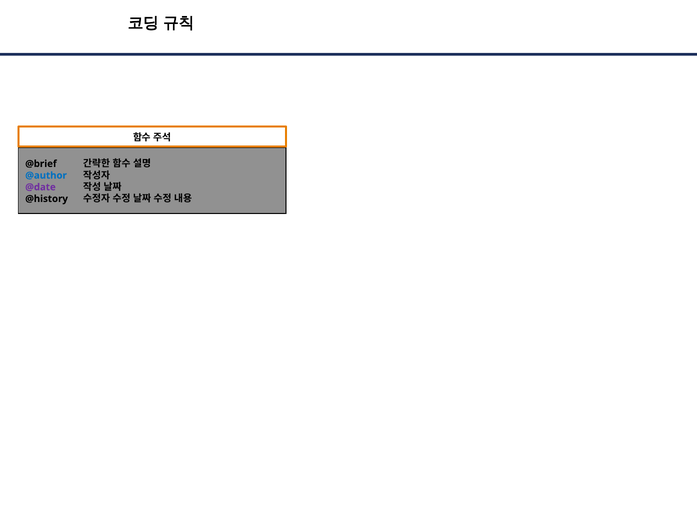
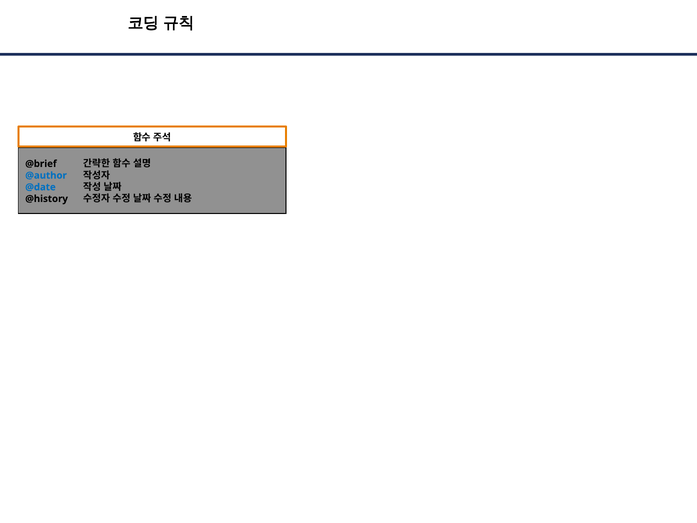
@date colour: purple -> blue (40, 187)
